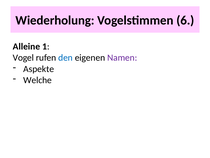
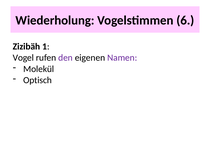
Alleine: Alleine -> Zizibäh (26, 46)
den colour: blue -> purple (65, 58)
Aspekte: Aspekte -> Molekül (39, 69)
Welche: Welche -> Optisch (38, 80)
